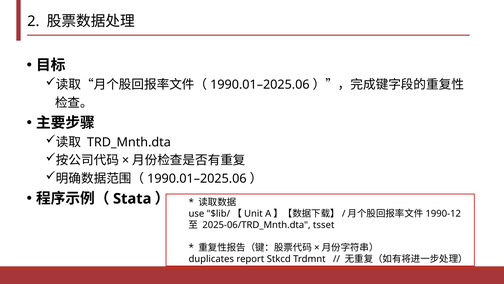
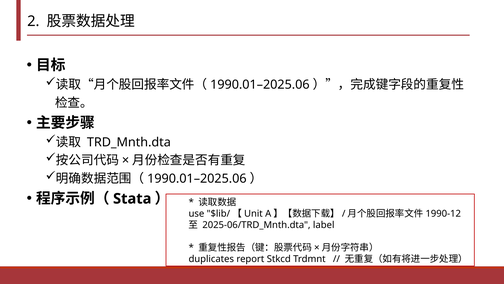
tsset: tsset -> label (324, 225)
